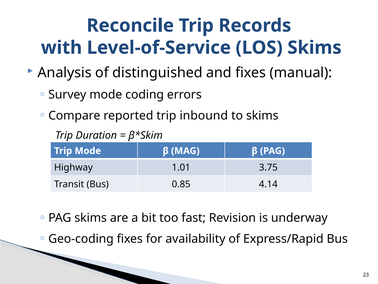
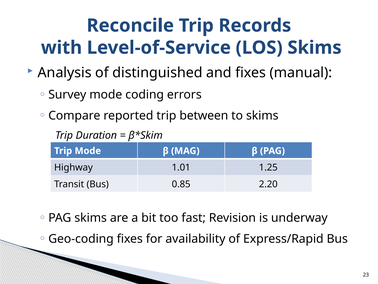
inbound: inbound -> between (204, 115)
3.75: 3.75 -> 1.25 (268, 167)
4.14: 4.14 -> 2.20 (268, 184)
